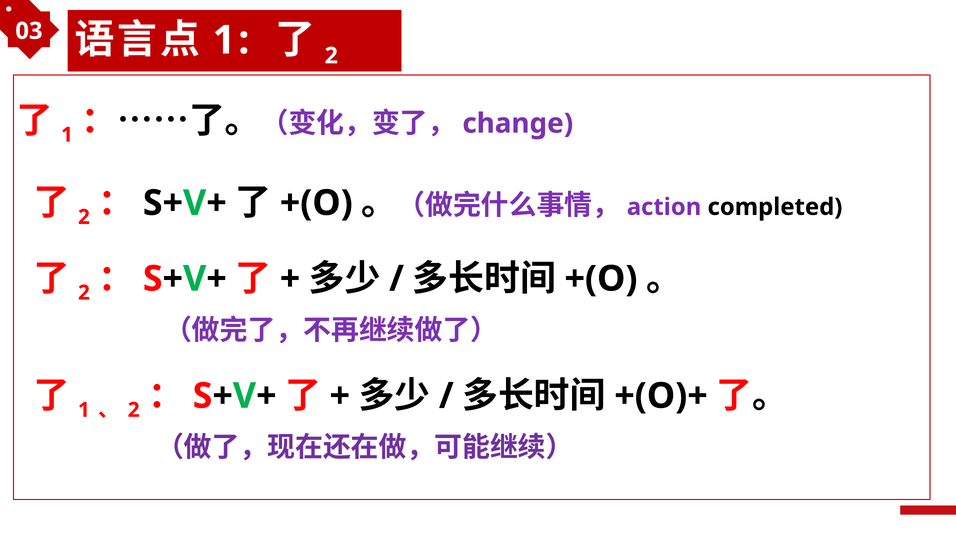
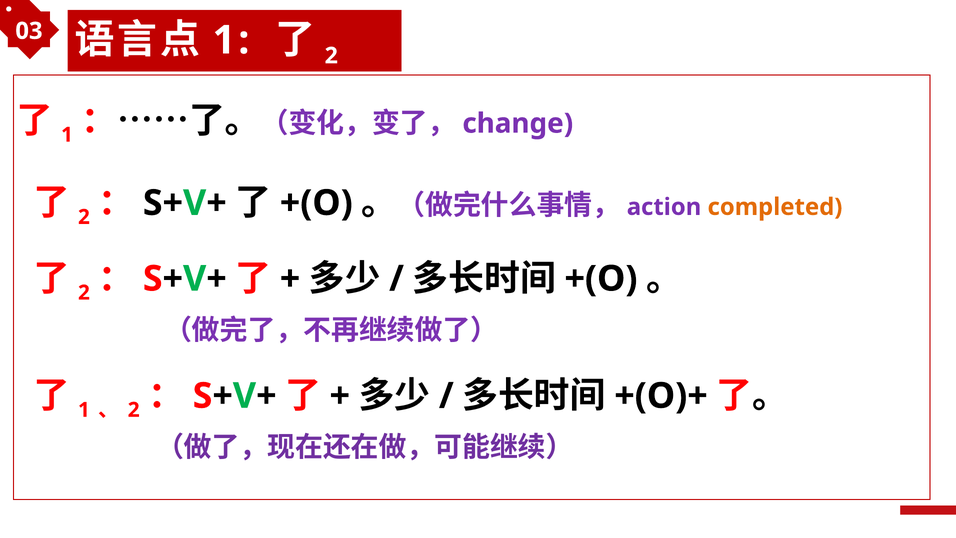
completed colour: black -> orange (775, 207)
